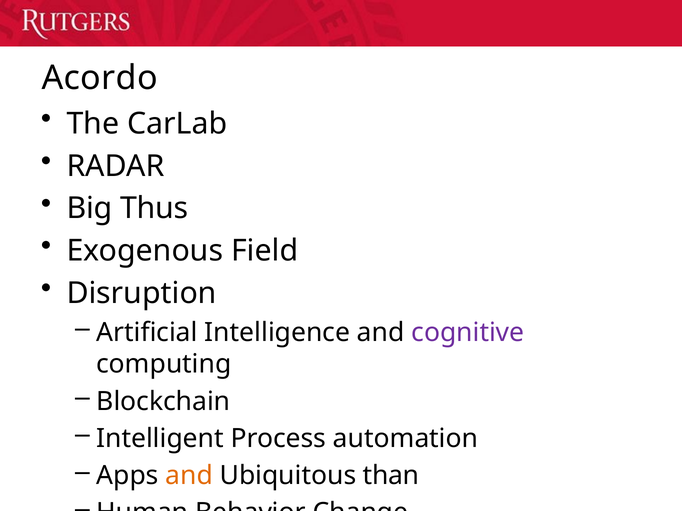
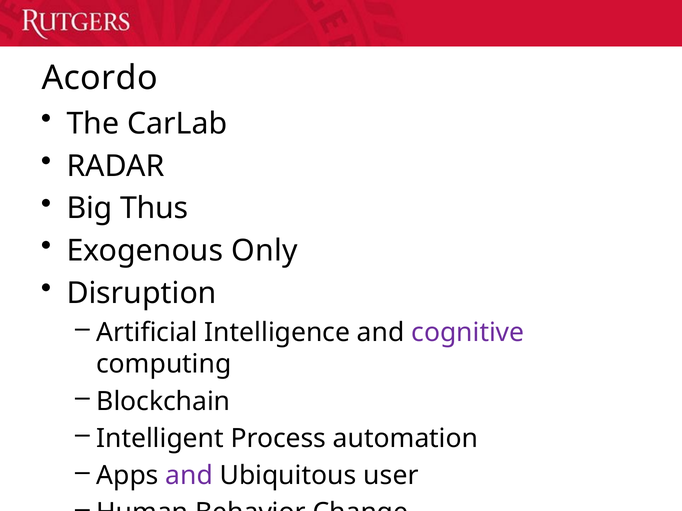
Field: Field -> Only (264, 251)
and colour: orange -> purple (189, 476)
than: than -> user (391, 476)
